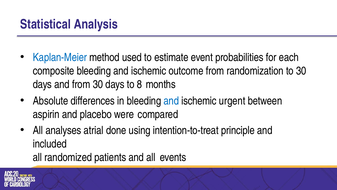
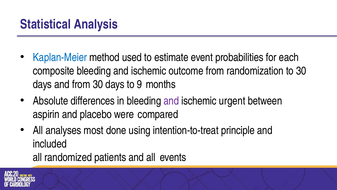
8: 8 -> 9 (140, 84)
and colour: blue -> purple (171, 101)
atrial: atrial -> most (94, 130)
